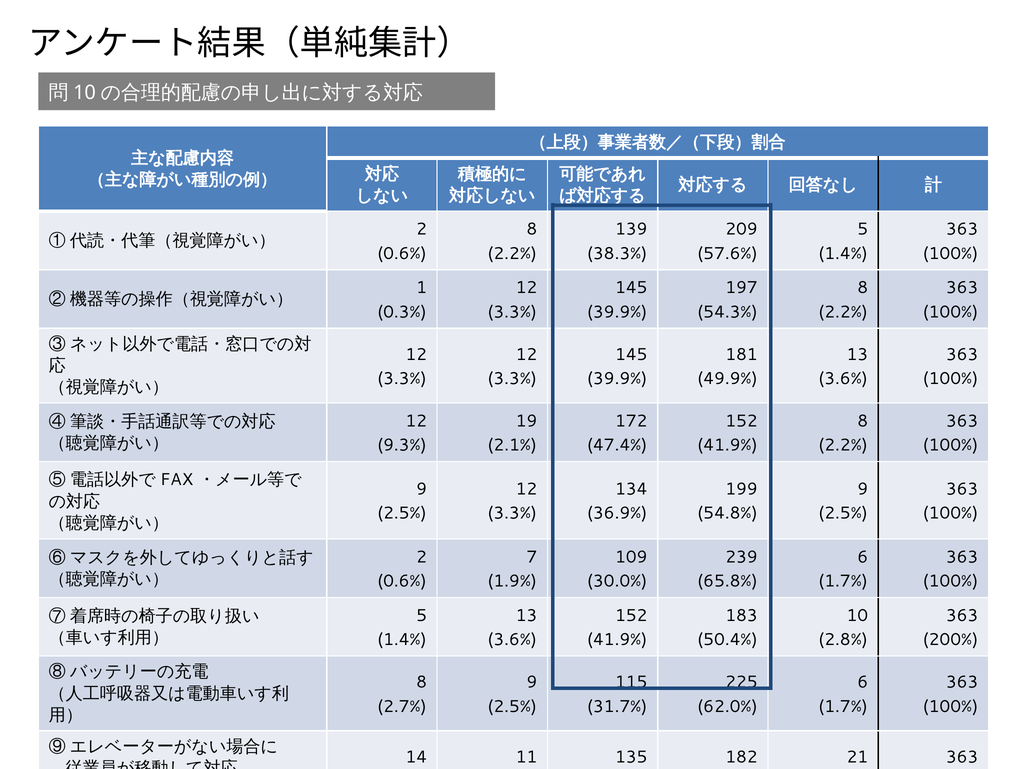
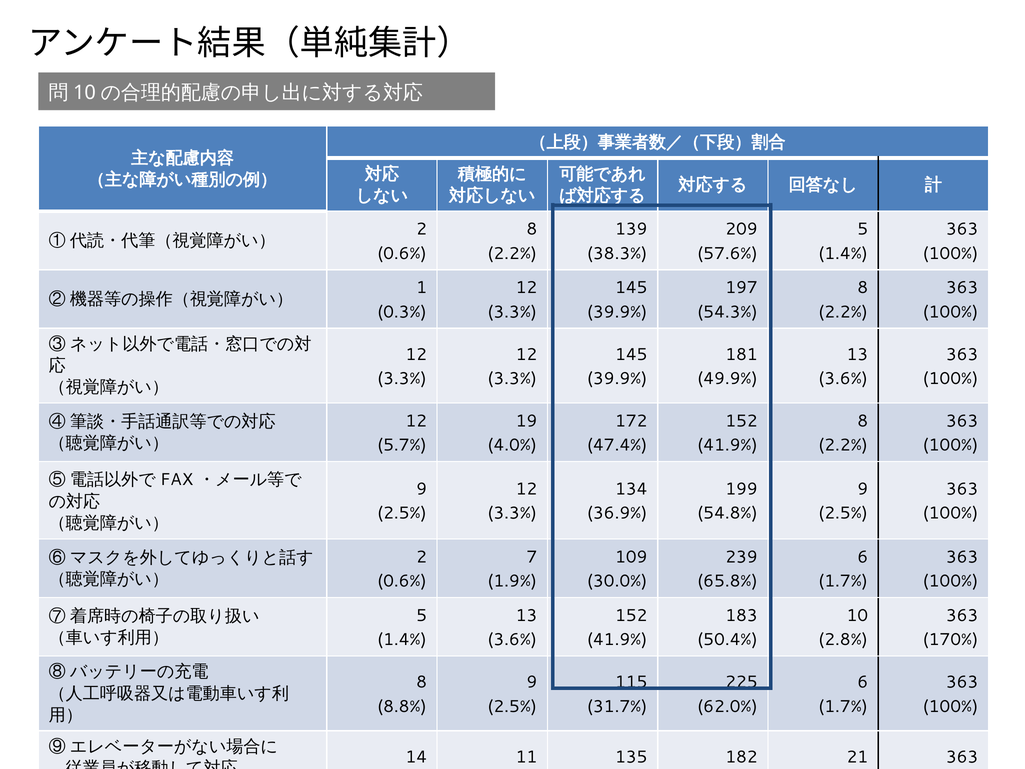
9.3%: 9.3% -> 5.7% (402, 445)
2.1%: 2.1% -> 4.0% (512, 445)
200%: 200% -> 170% (950, 639)
2.7%: 2.7% -> 8.8% (402, 706)
